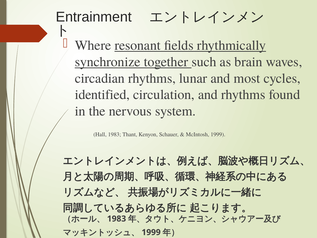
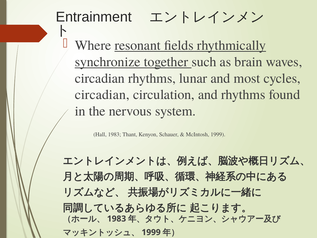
identified: identified -> circadian (102, 95)
